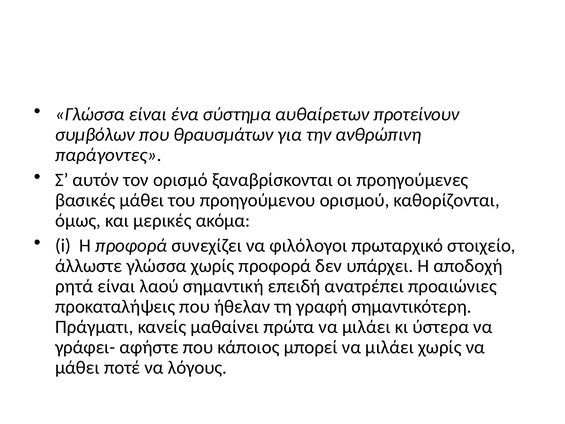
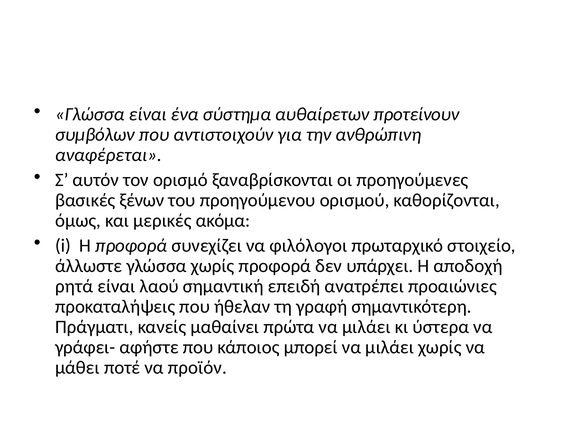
θραυσμάτων: θραυσμάτων -> αντιστοιχούν (223, 135)
παράγοντες: παράγοντες -> αναφέρεται (108, 155)
βασικές μάθει: μάθει -> ξένων (142, 200)
λόγους: λόγους -> προϊόν (197, 367)
